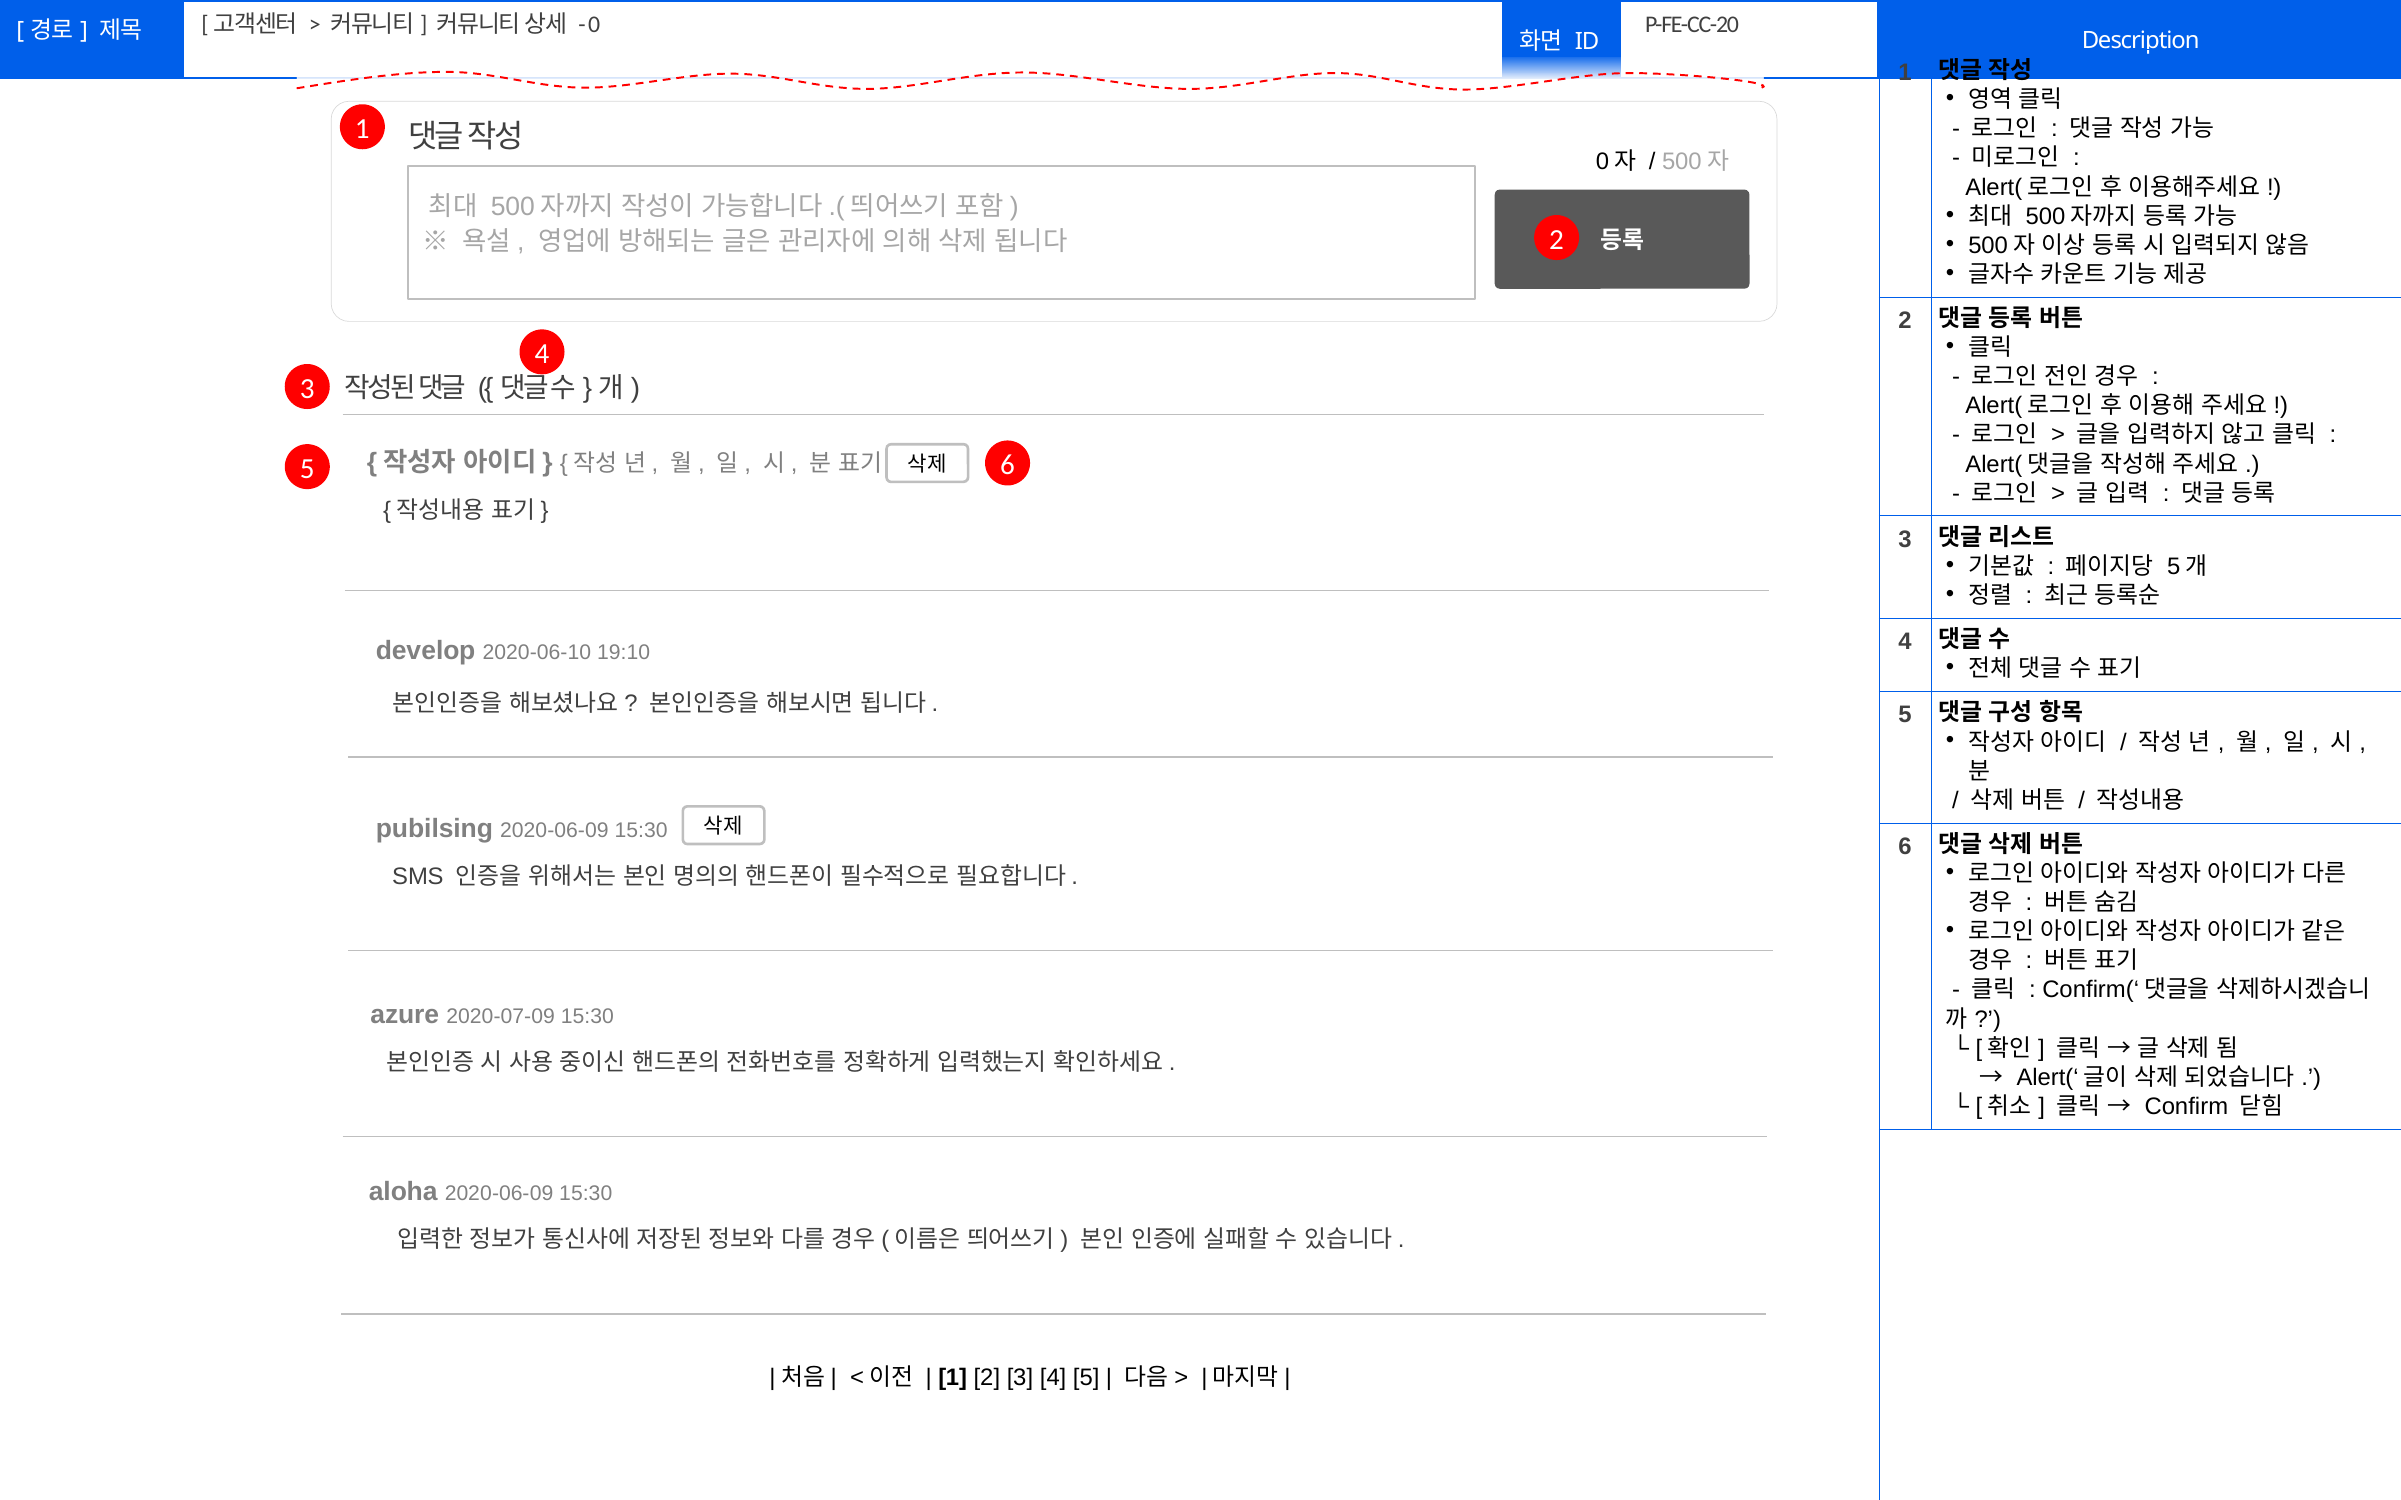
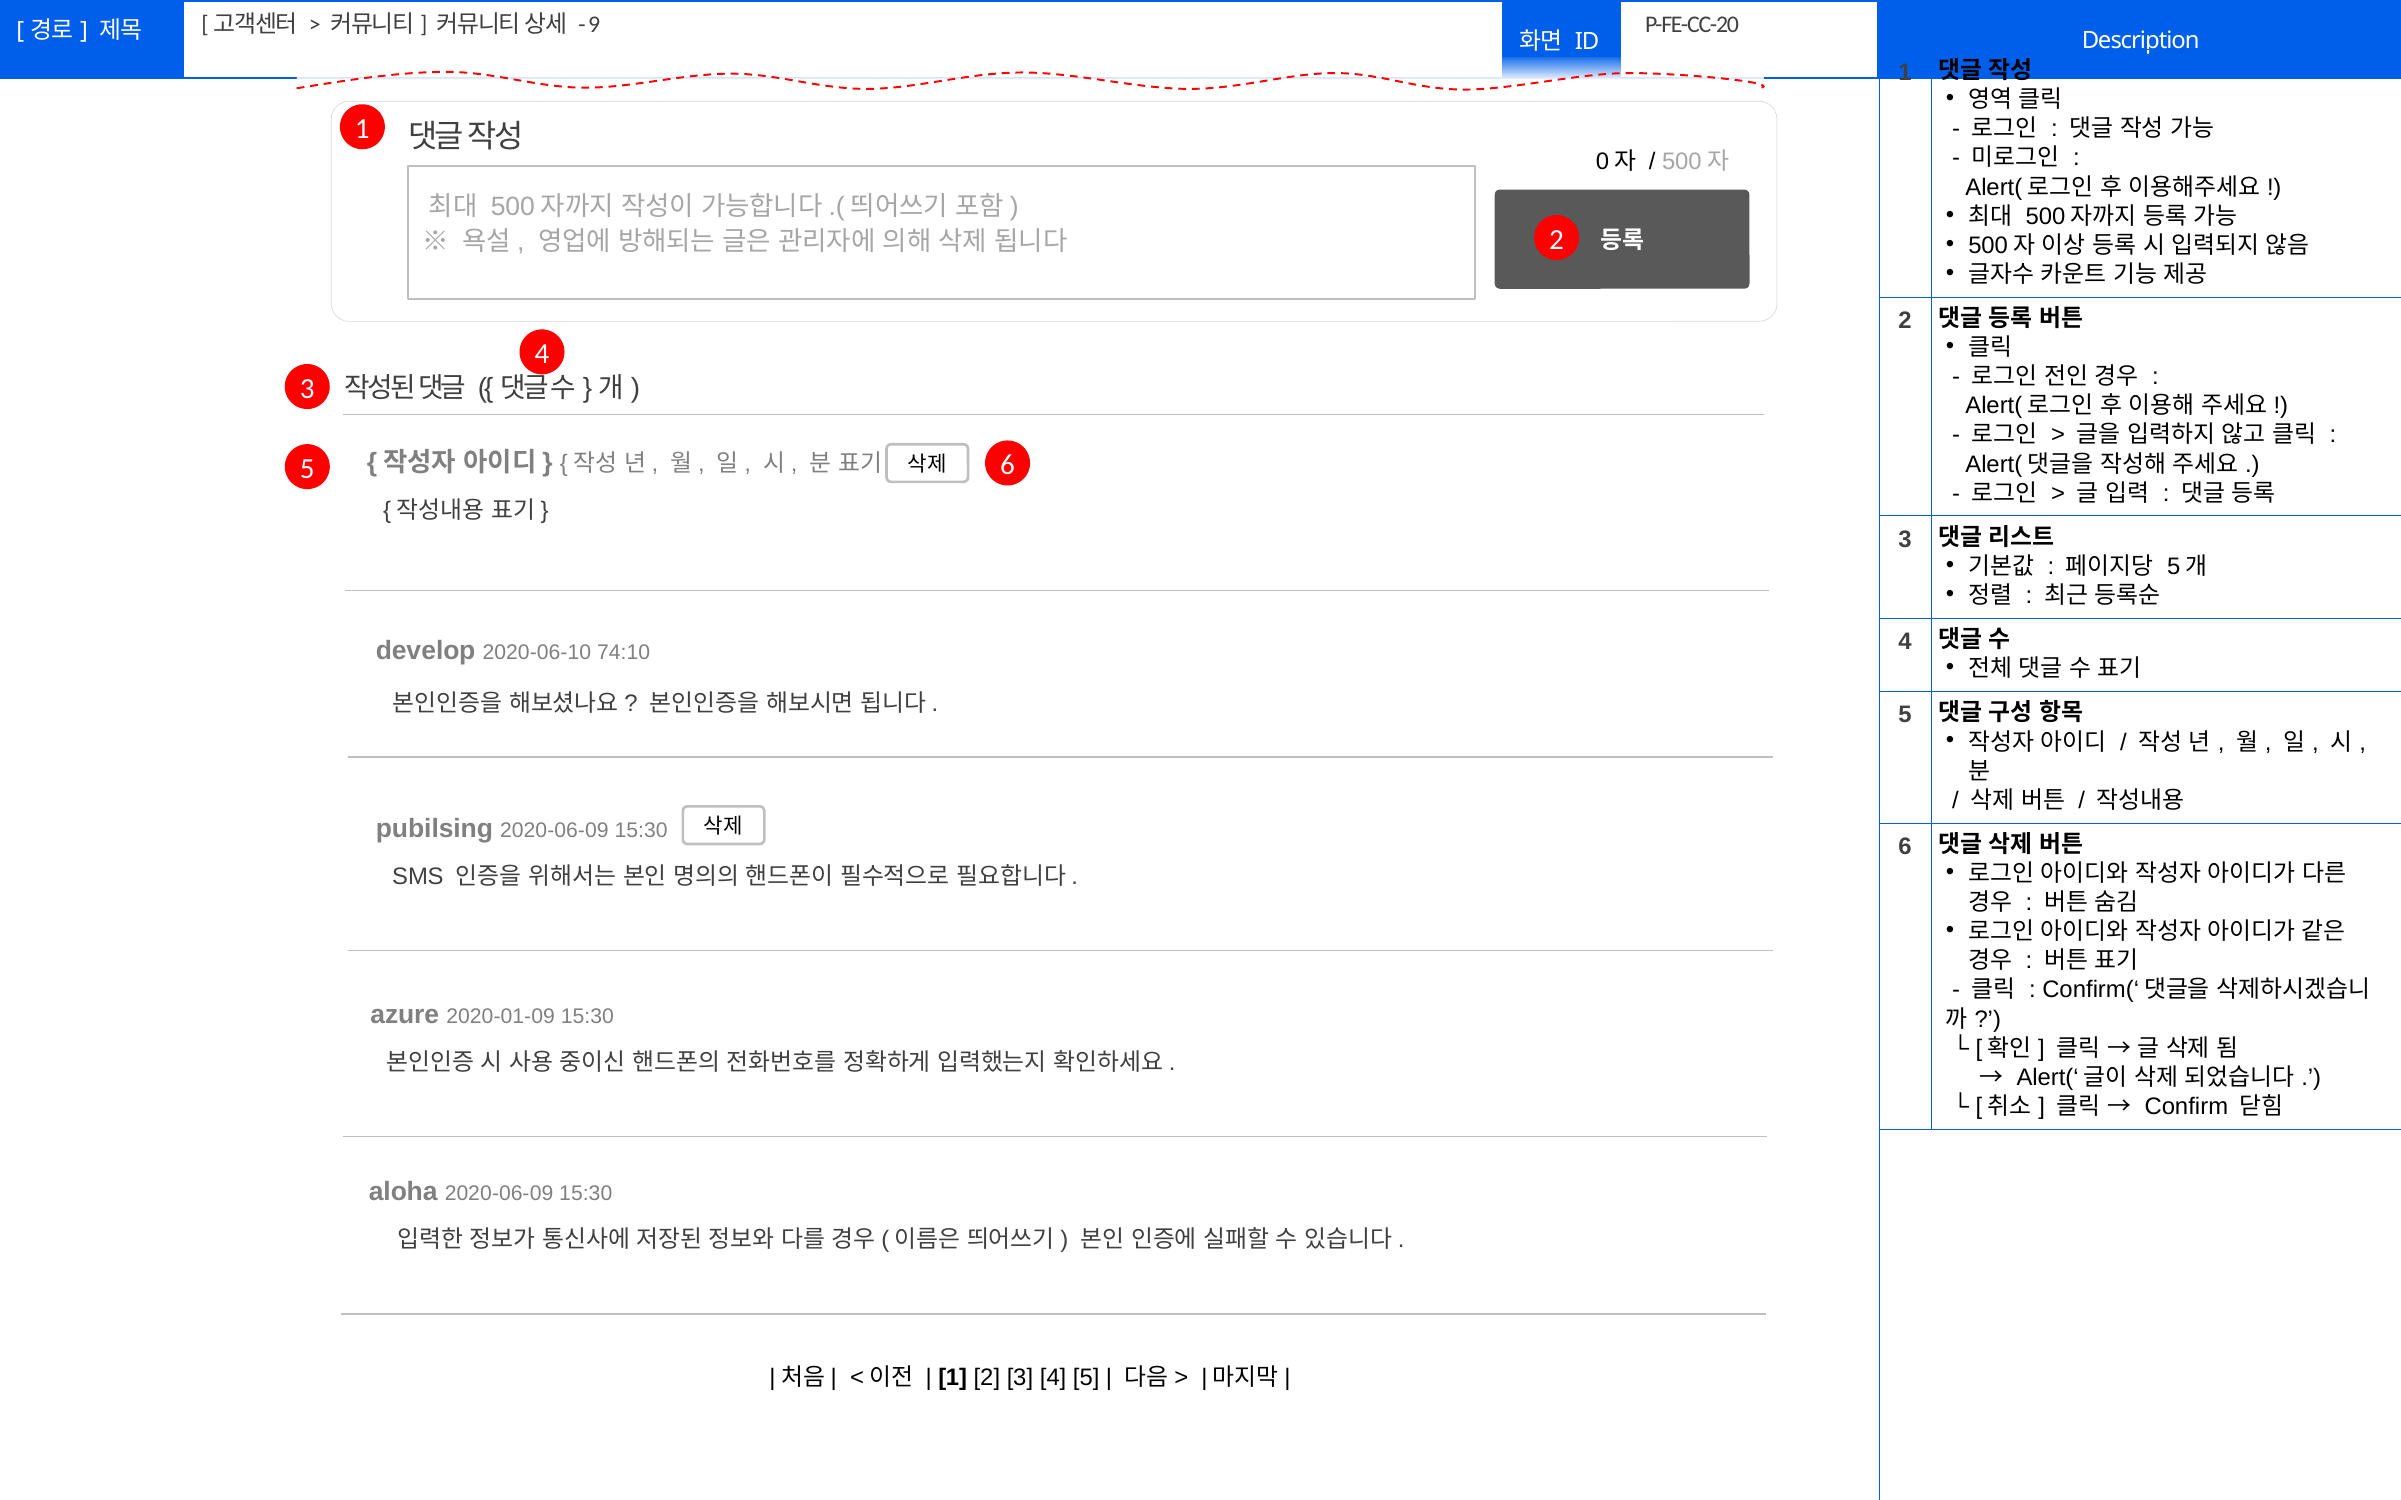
0: 0 -> 9 (594, 24)
19:10: 19:10 -> 74:10 (624, 653)
2020-07-09: 2020-07-09 -> 2020-01-09 (501, 1016)
